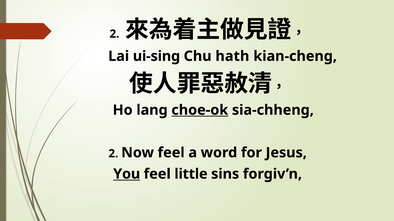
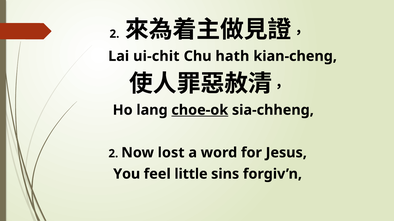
ui-sing: ui-sing -> ui-chit (156, 56)
Now feel: feel -> lost (171, 153)
You underline: present -> none (127, 174)
